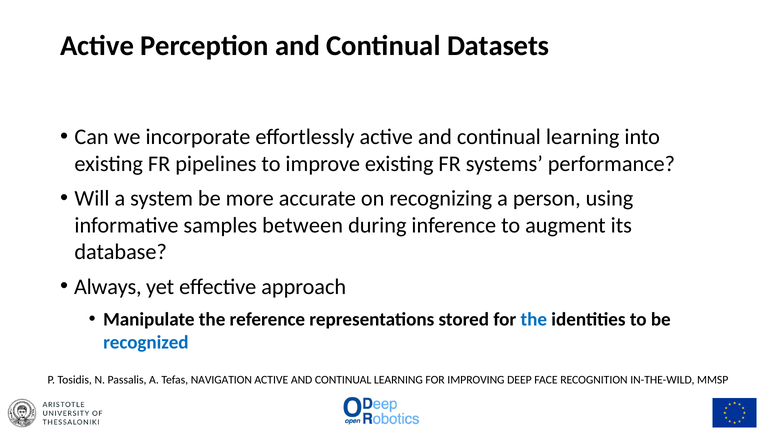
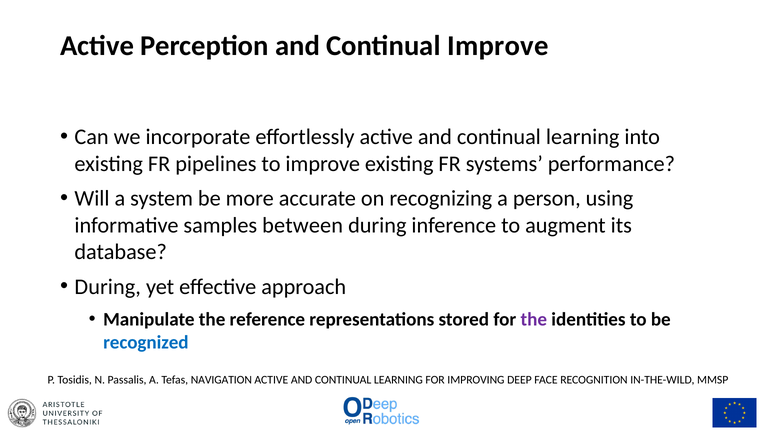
Continual Datasets: Datasets -> Improve (498, 46)
Always: Always -> During (108, 287)
the colour: blue -> purple (534, 319)
